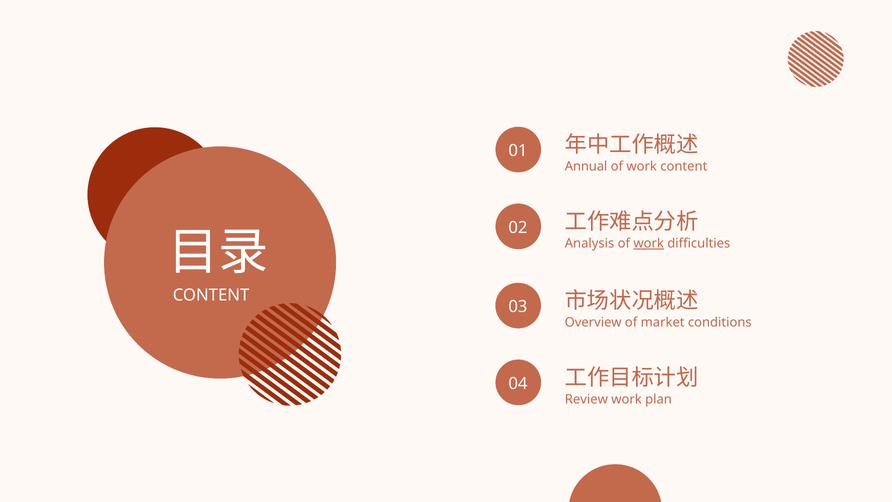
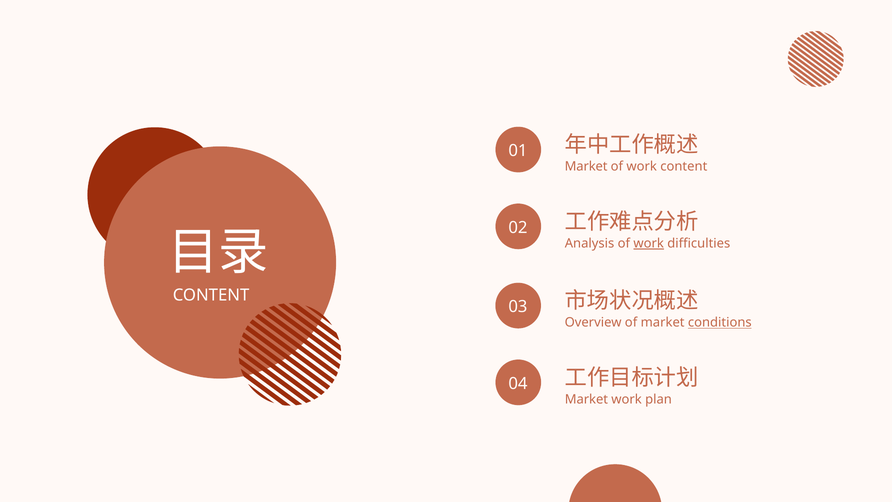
Annual: Annual -> Market (586, 167)
conditions underline: none -> present (720, 322)
Review: Review -> Market (586, 399)
